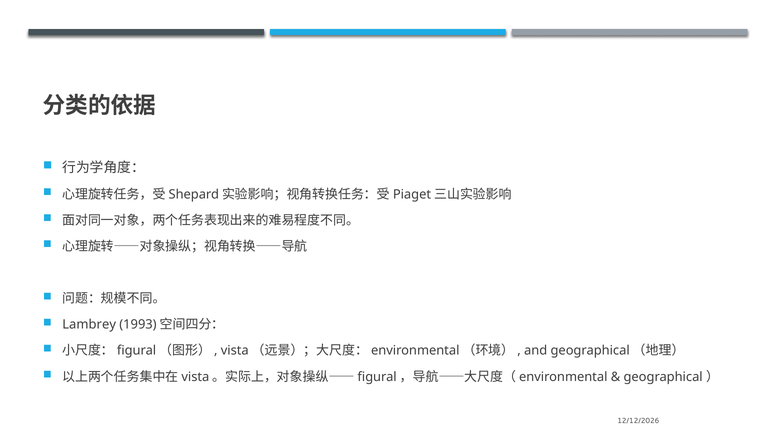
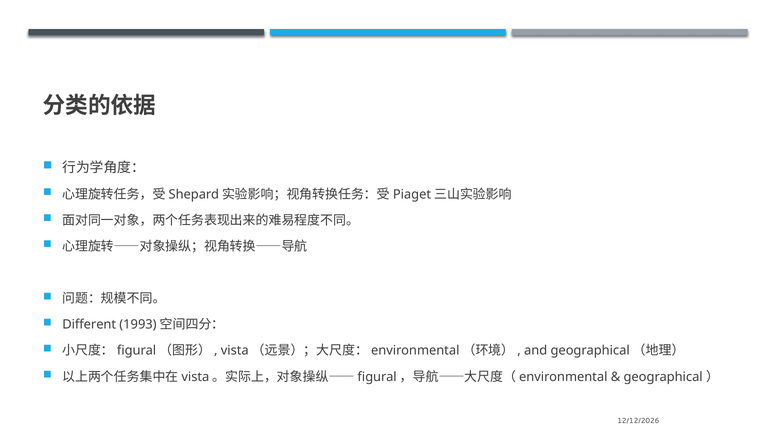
Lambrey: Lambrey -> Different (89, 324)
